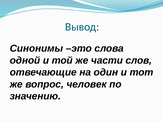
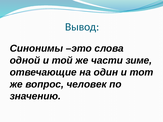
слов: слов -> зиме (139, 61)
